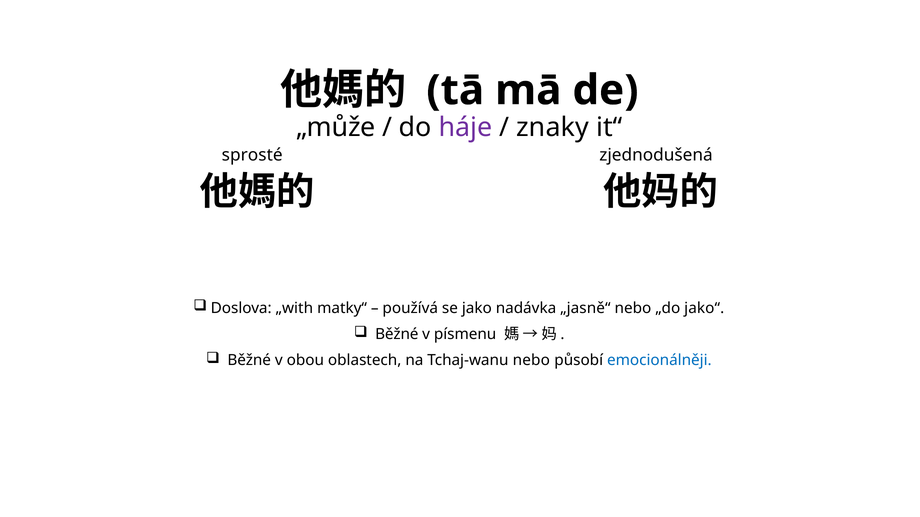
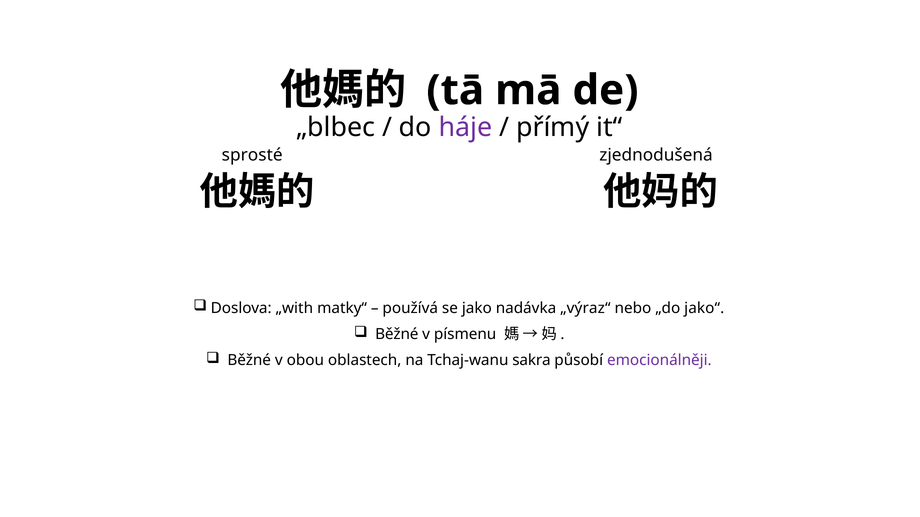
„může: „může -> „blbec (336, 128)
znaky: znaky -> přímý (553, 128)
„jasně“: „jasně“ -> „výraz“ (585, 309)
Tchaj-wanu nebo: nebo -> sakra (531, 361)
emocionálněji colour: blue -> purple (659, 361)
